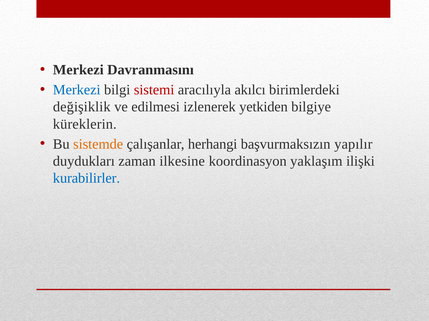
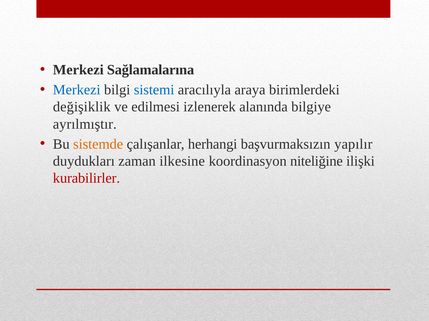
Davranmasını: Davranmasını -> Sağlamalarına (151, 70)
sistemi colour: red -> blue (154, 90)
akılcı: akılcı -> araya (250, 90)
yetkiden: yetkiden -> alanında (263, 107)
küreklerin: küreklerin -> ayrılmıştır (85, 124)
yaklaşım: yaklaşım -> niteliğine (316, 162)
kurabilirler colour: blue -> red (86, 179)
